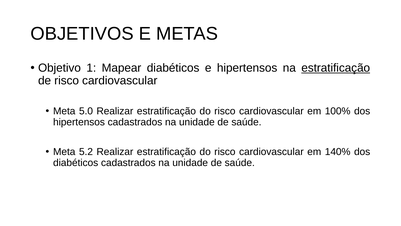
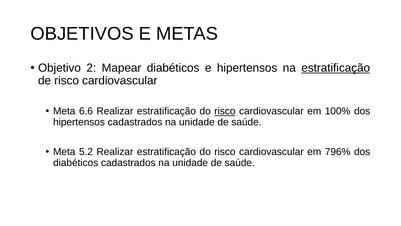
1: 1 -> 2 (91, 68)
5.0: 5.0 -> 6.6 (86, 111)
risco underline: none -> present (225, 111)
140%: 140% -> 796% (338, 152)
